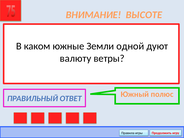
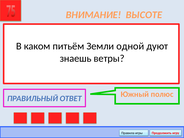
южные: южные -> питьём (68, 46)
валюту: валюту -> знаешь (76, 58)
